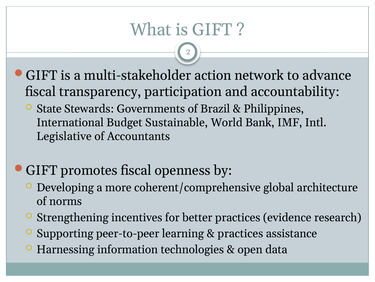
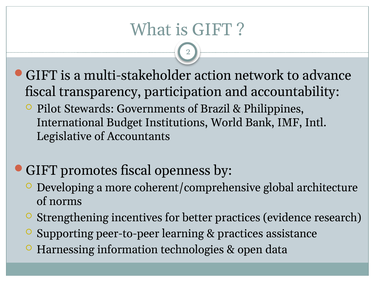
State: State -> Pilot (49, 109)
Sustainable: Sustainable -> Institutions (177, 122)
